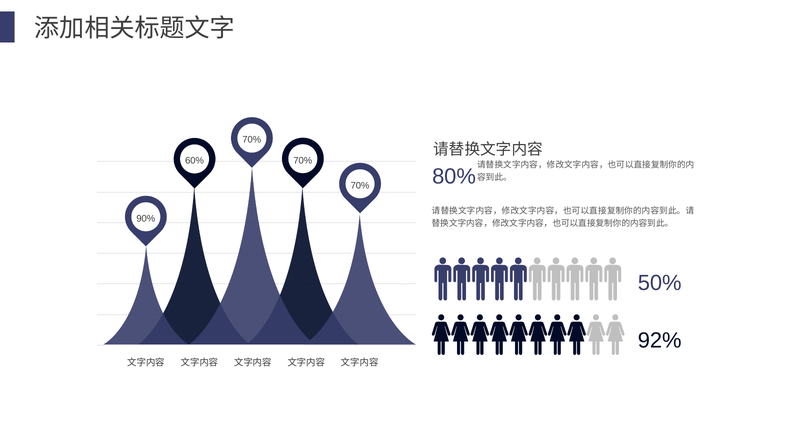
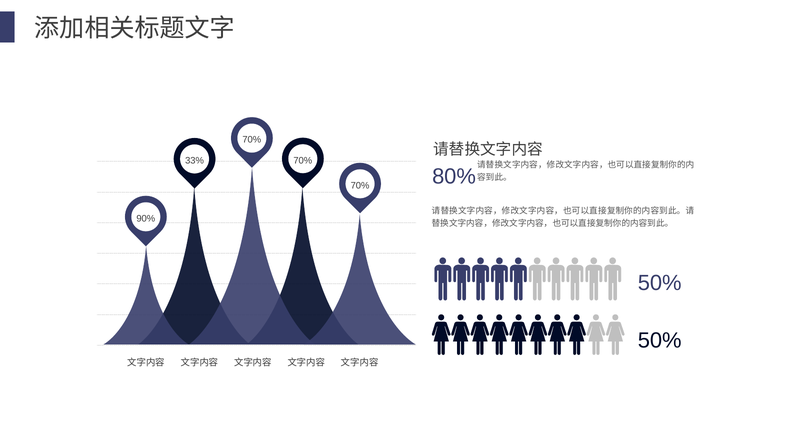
60%: 60% -> 33% (195, 160)
92%: 92% -> 50% (660, 340)
